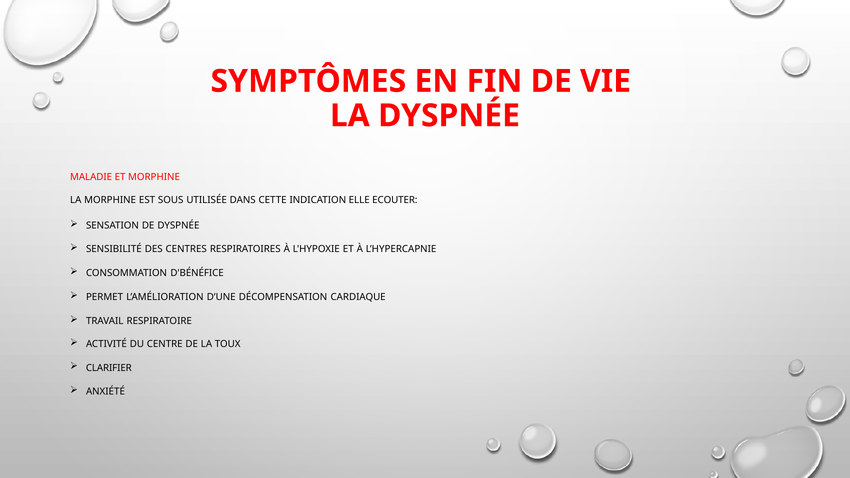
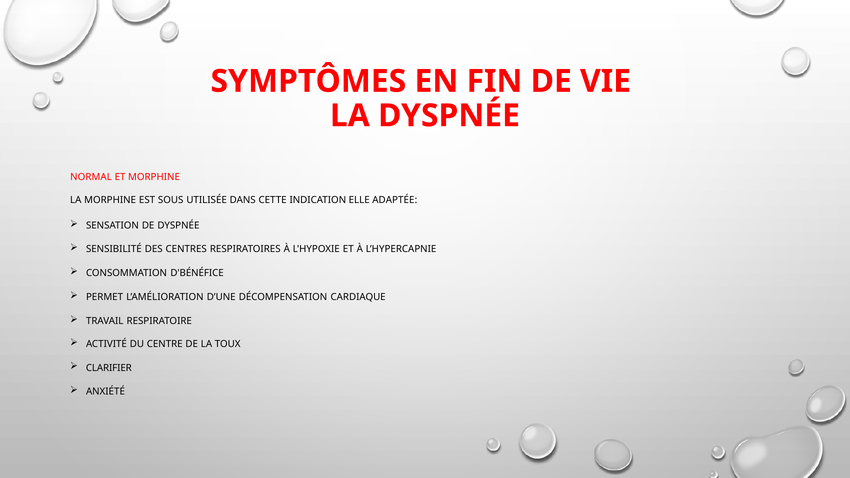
MALADIE: MALADIE -> NORMAL (91, 177)
ECOUTER: ECOUTER -> ADAPTÉE (395, 200)
